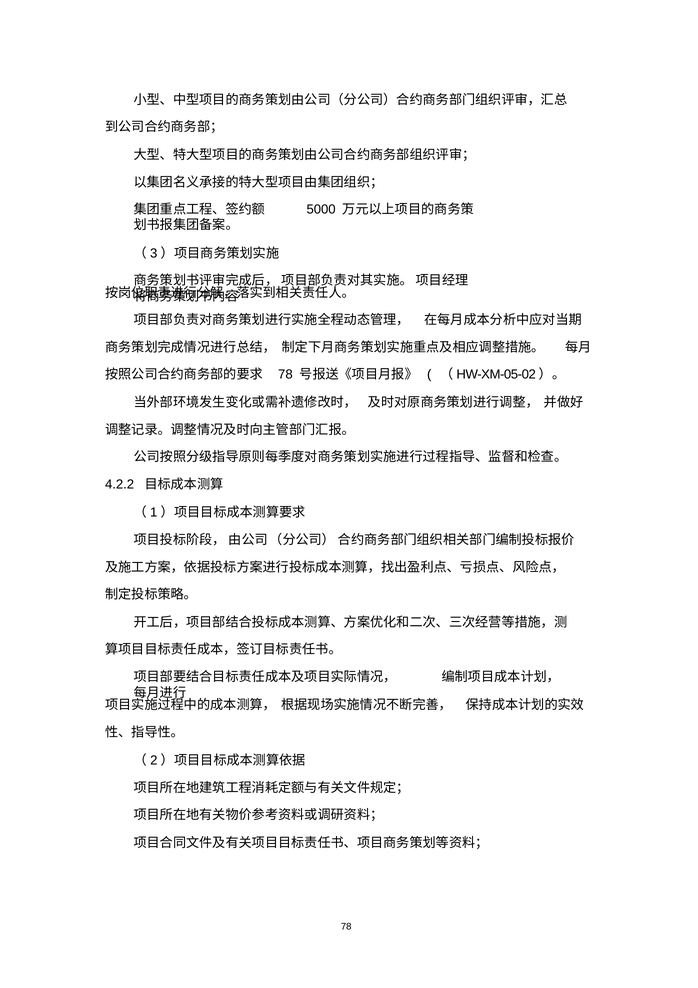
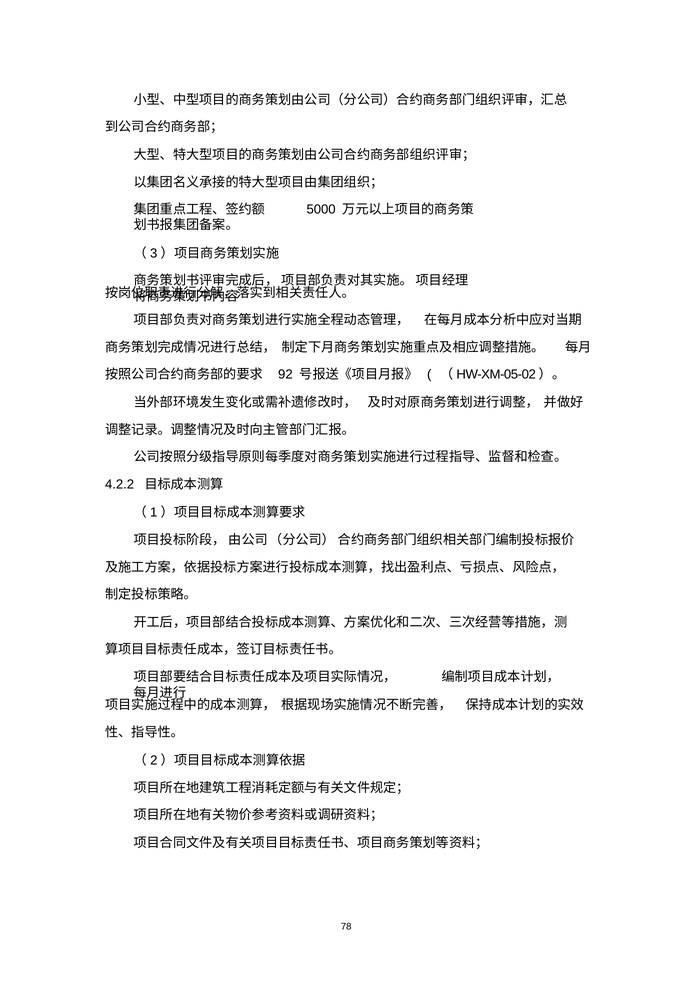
78: 78 -> 92 (285, 375)
